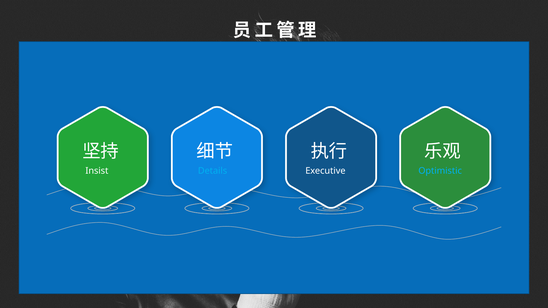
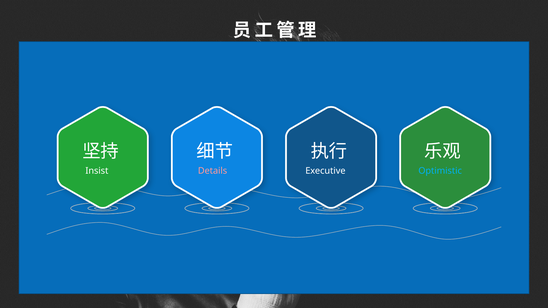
Details colour: light blue -> pink (213, 171)
